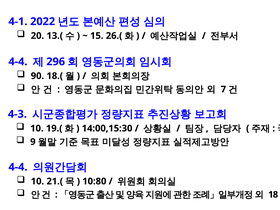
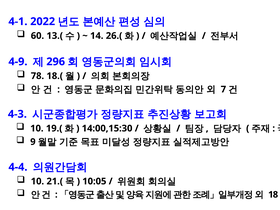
20: 20 -> 60 (37, 36)
15: 15 -> 14 (97, 36)
4-4: 4-4 -> 4-9 (18, 62)
90: 90 -> 78 (37, 76)
10:80: 10:80 -> 10:05 (94, 181)
